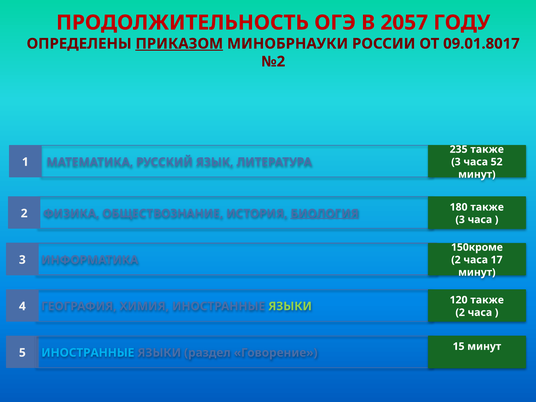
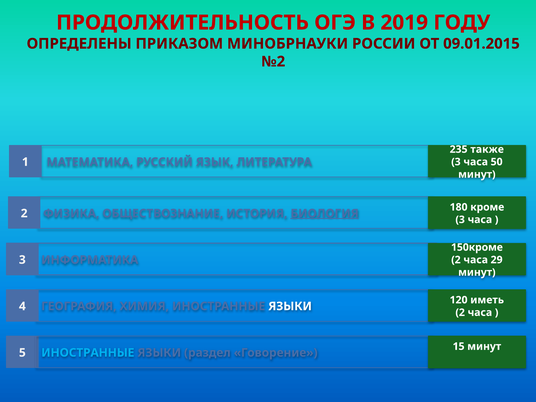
2057: 2057 -> 2019 (404, 23)
ПРИКАЗОМ underline: present -> none (179, 44)
09.01.8017: 09.01.8017 -> 09.01.2015 (481, 44)
52: 52 -> 50 (497, 162)
180 также: также -> кроме (487, 207)
17: 17 -> 29 (497, 260)
120 также: также -> иметь (487, 300)
ЯЗЫКИ colour: light green -> white (290, 306)
